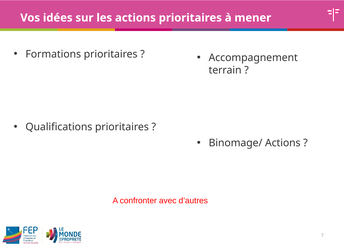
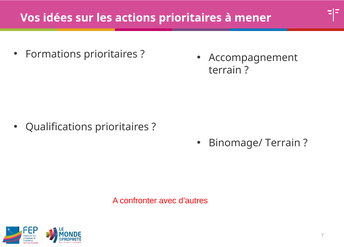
Binomage/ Actions: Actions -> Terrain (283, 143)
